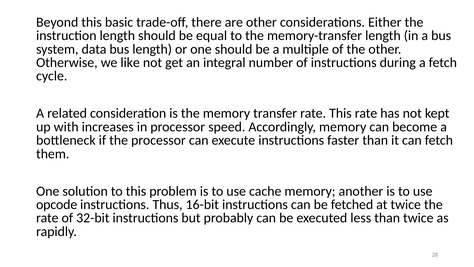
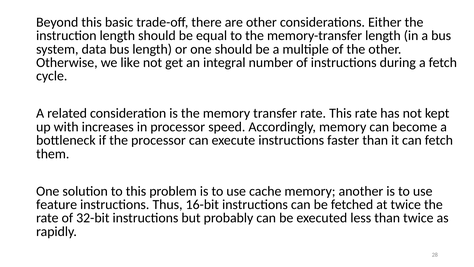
opcode: opcode -> feature (57, 204)
